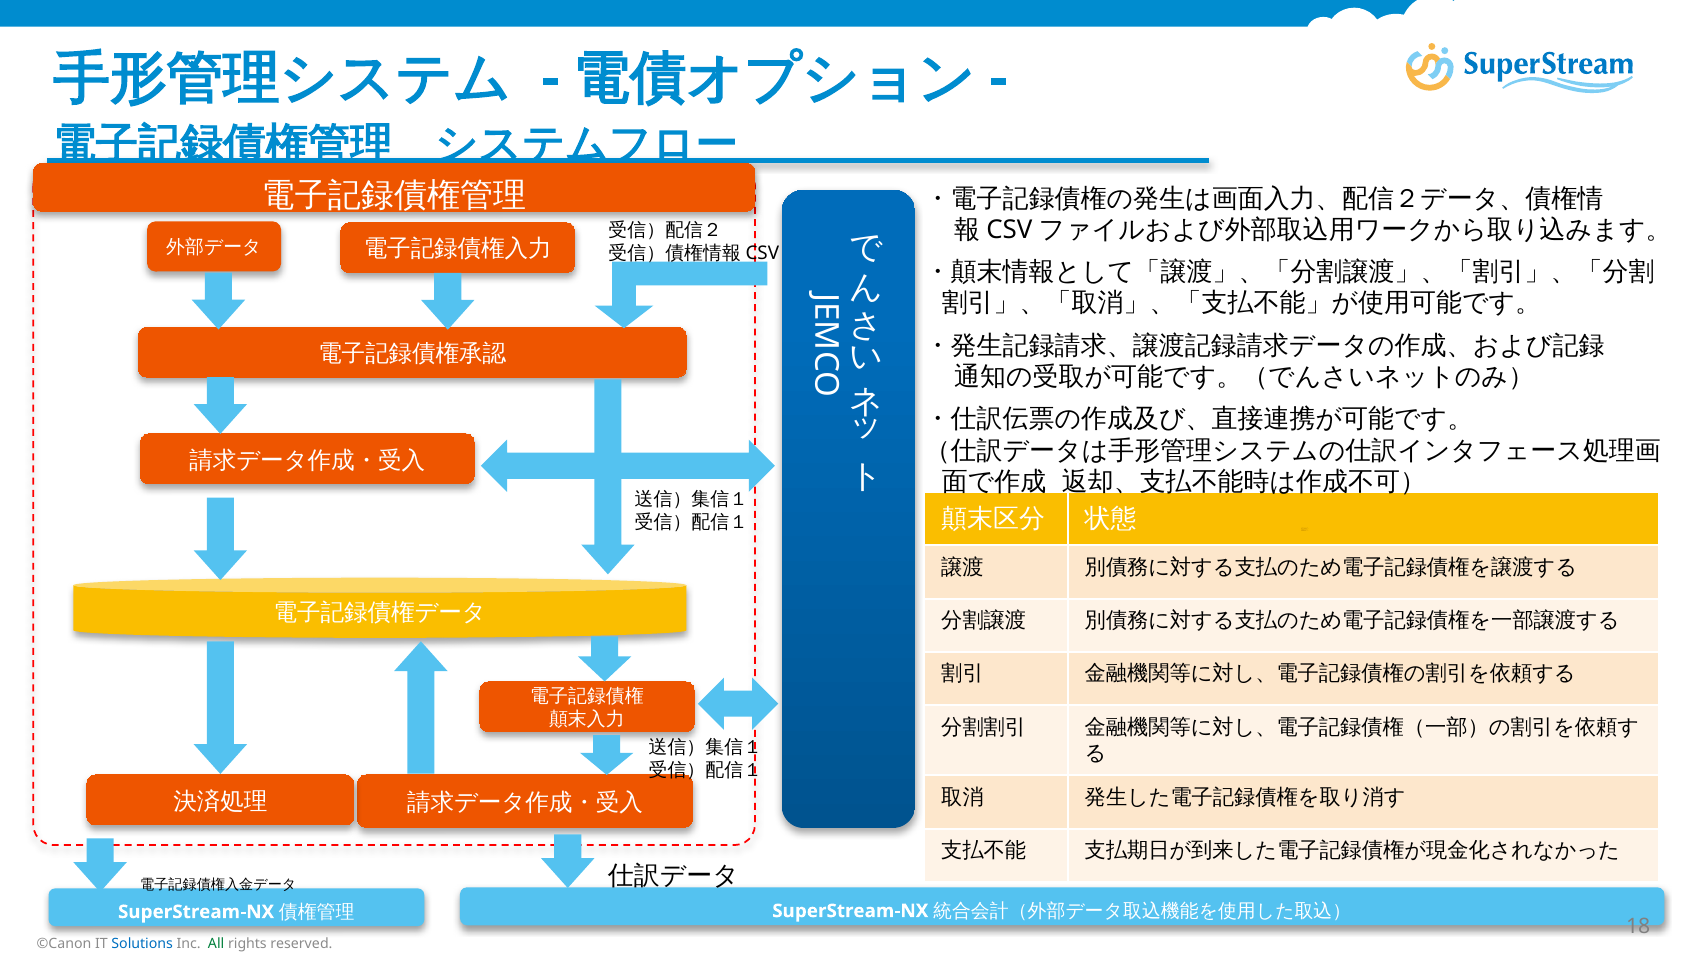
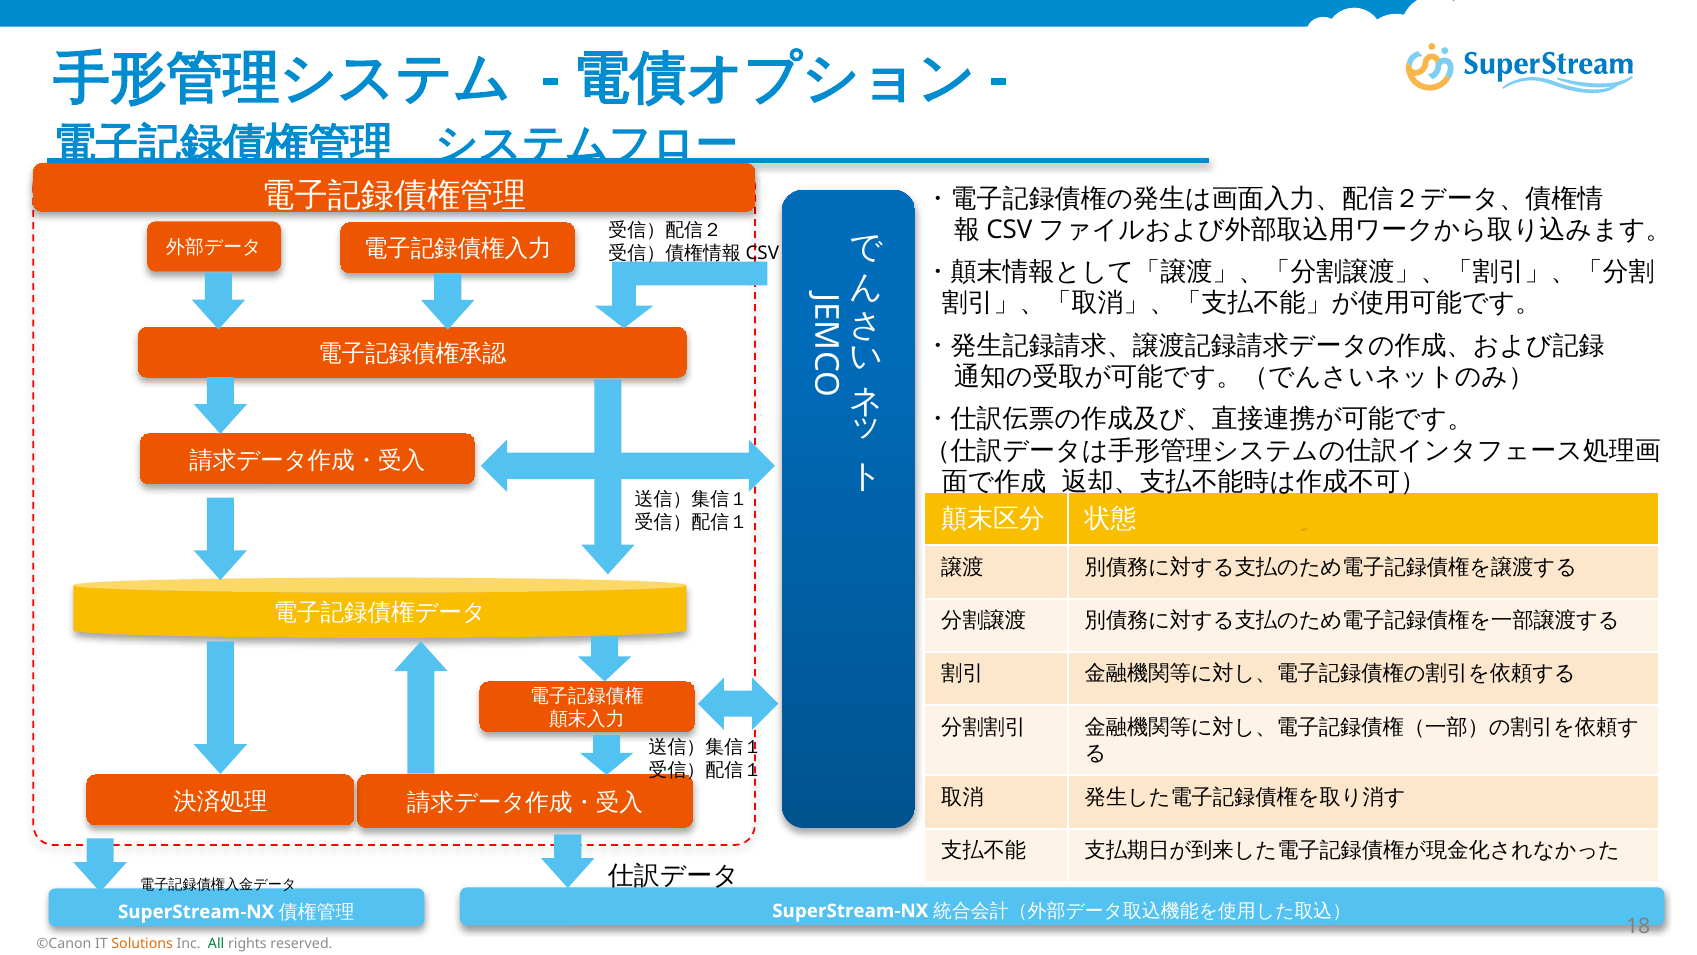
Solutions colour: blue -> orange (142, 944)
